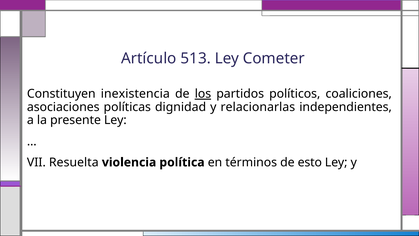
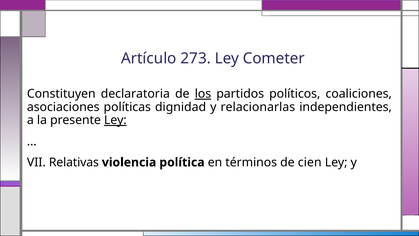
513: 513 -> 273 (196, 58)
inexistencia: inexistencia -> declaratoria (135, 94)
Ley underline: none -> present (115, 120)
Resuelta: Resuelta -> Relativas (74, 162)
esto: esto -> cien (310, 162)
